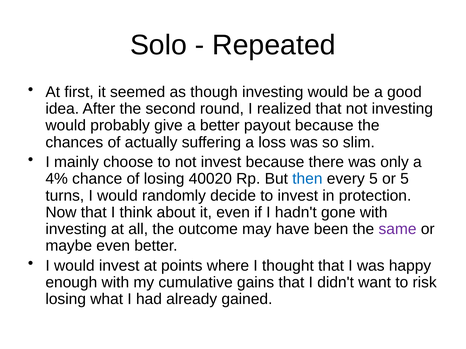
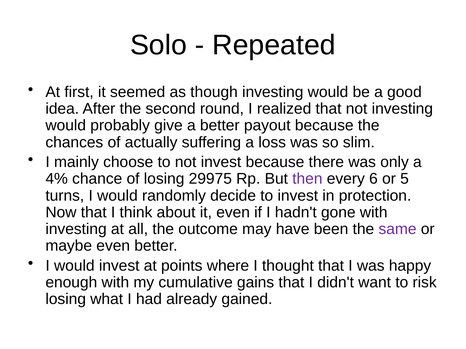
40020: 40020 -> 29975 (210, 179)
then colour: blue -> purple (307, 179)
every 5: 5 -> 6 (373, 179)
